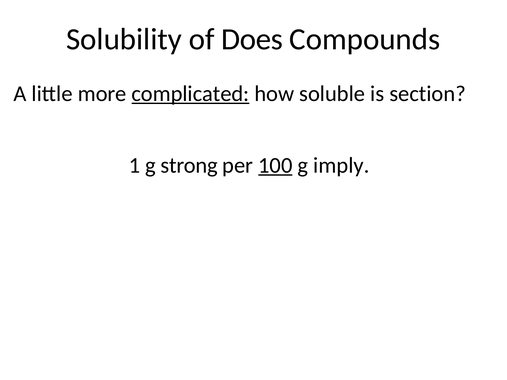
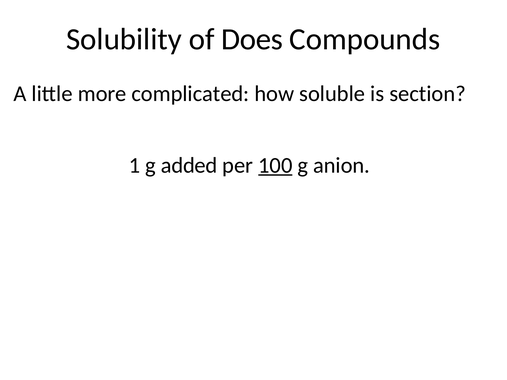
complicated underline: present -> none (190, 94)
strong: strong -> added (189, 166)
imply: imply -> anion (342, 166)
